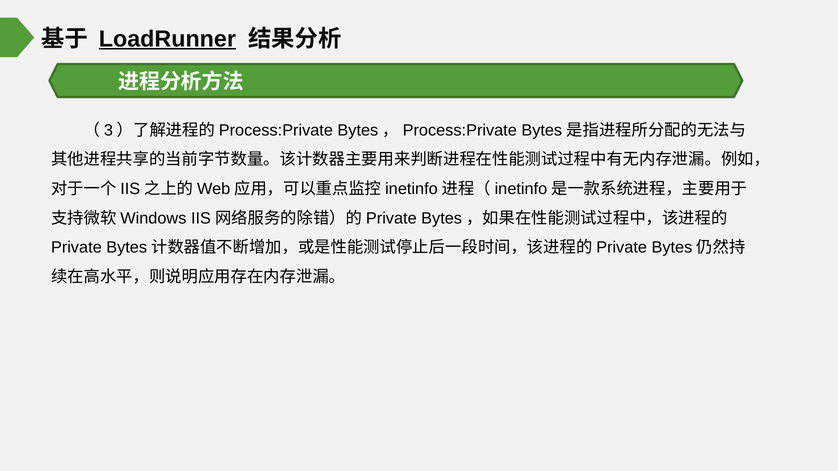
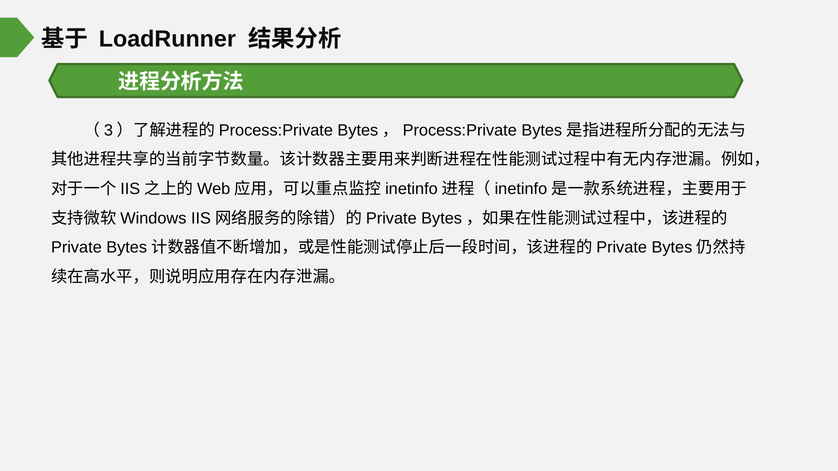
LoadRunner underline: present -> none (167, 39)
